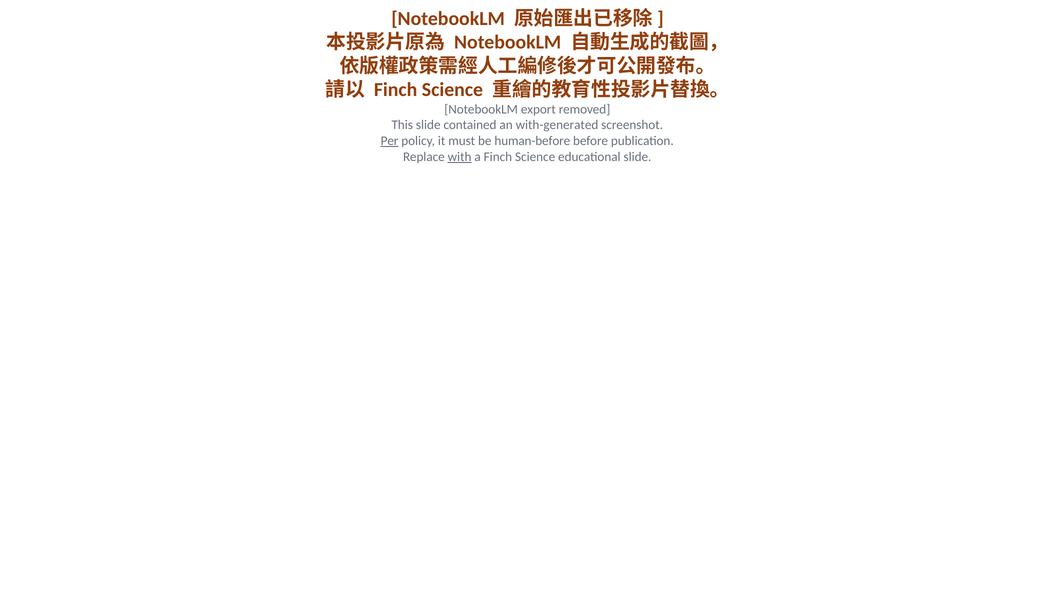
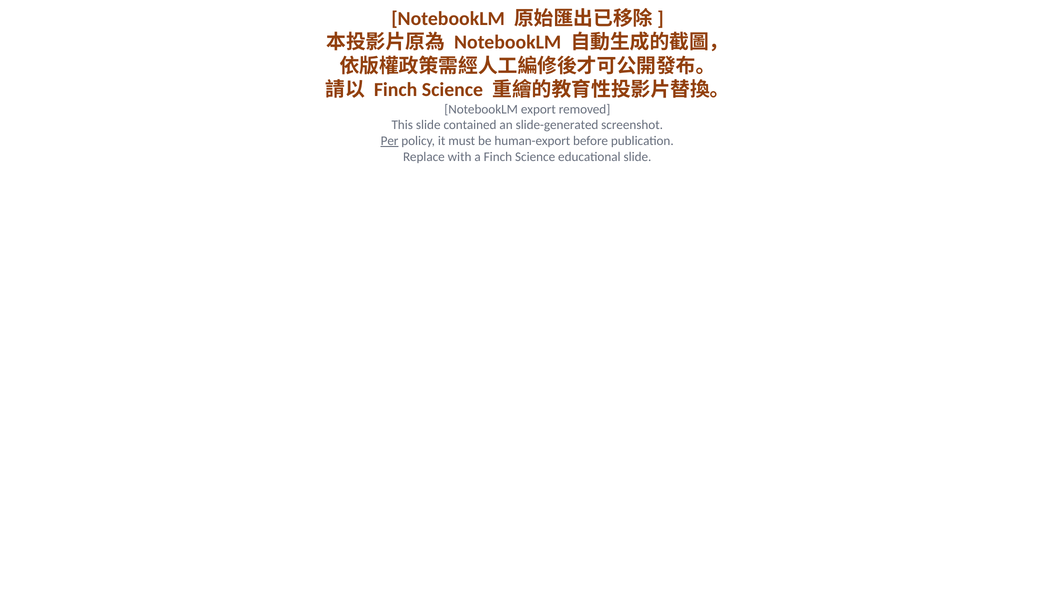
with-generated: with-generated -> slide-generated (557, 125)
human-before: human-before -> human-export (532, 141)
with underline: present -> none (460, 157)
